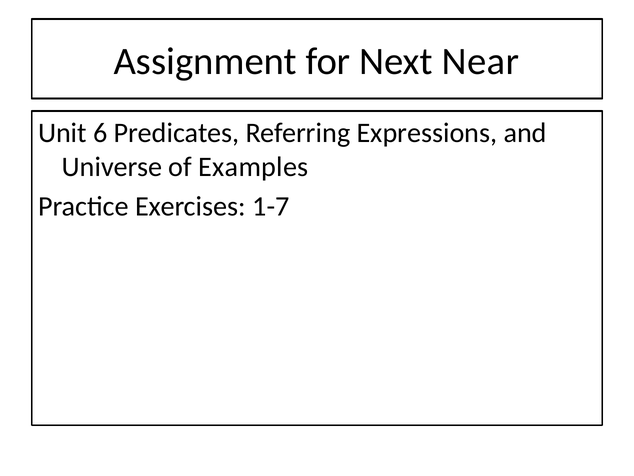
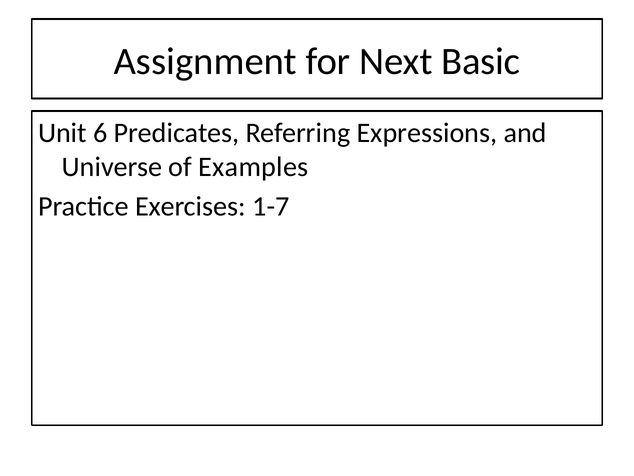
Near: Near -> Basic (481, 61)
